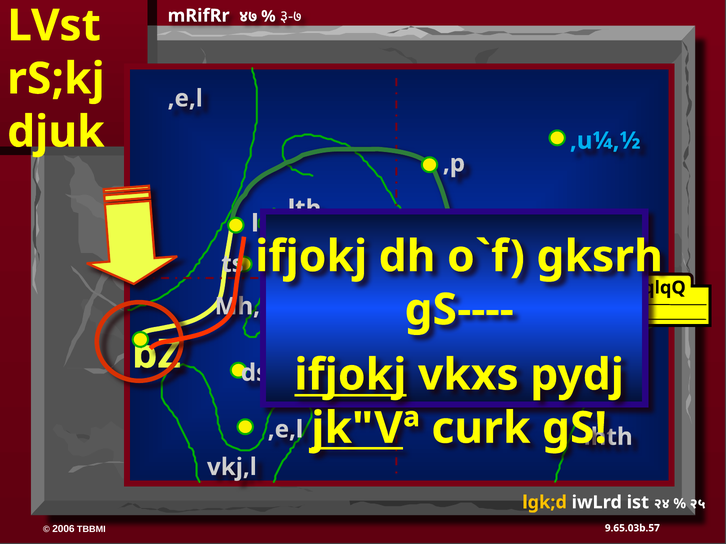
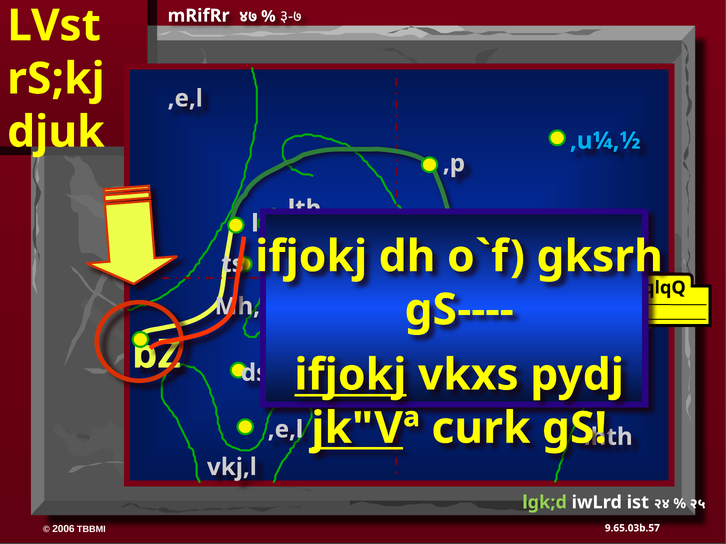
lgk;d colour: yellow -> light green (545, 503)
